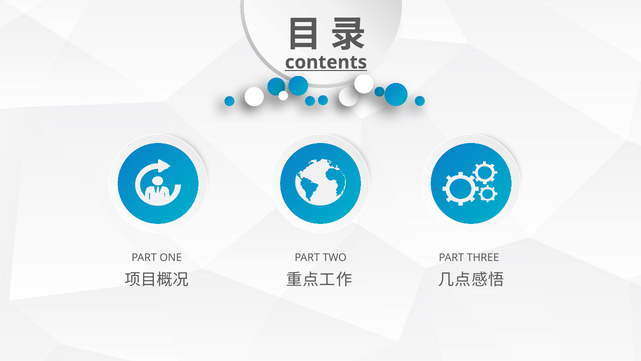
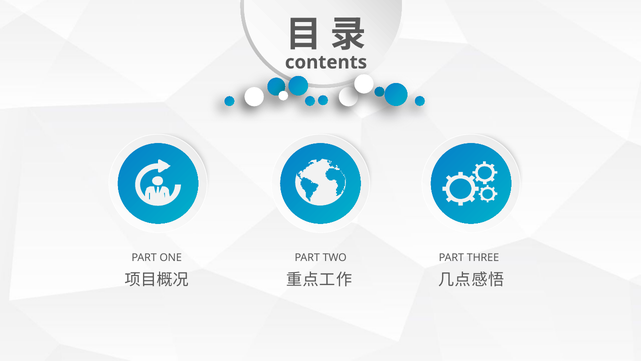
contents underline: present -> none (326, 62)
